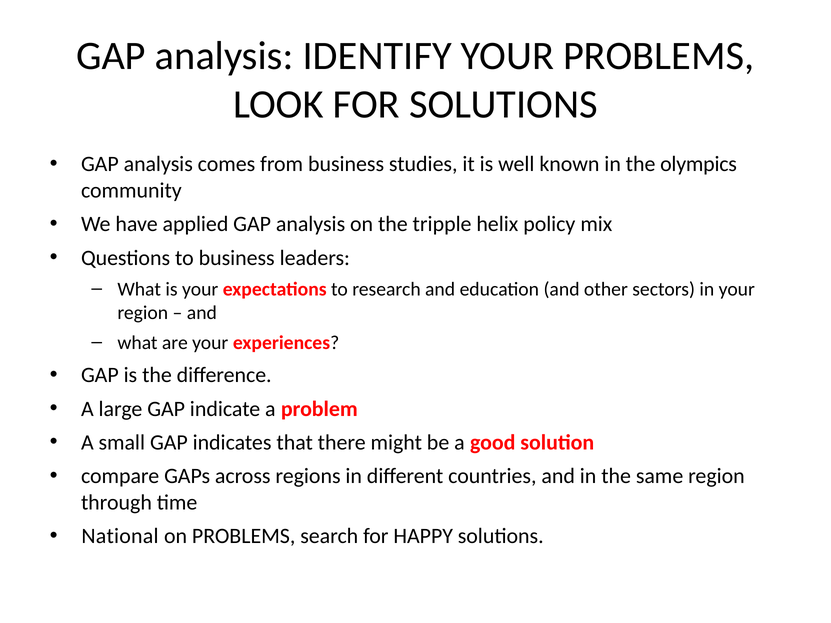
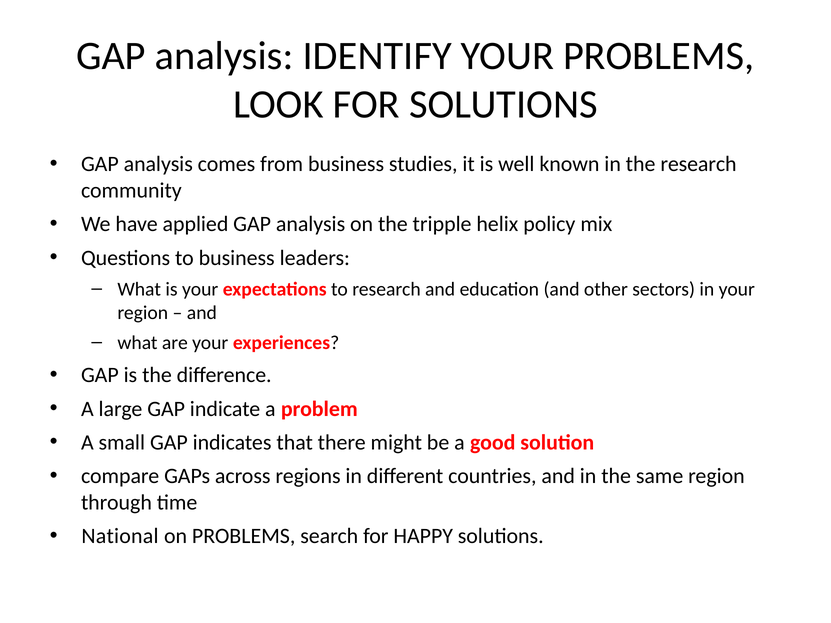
the olympics: olympics -> research (698, 164)
